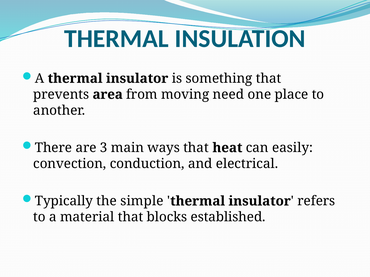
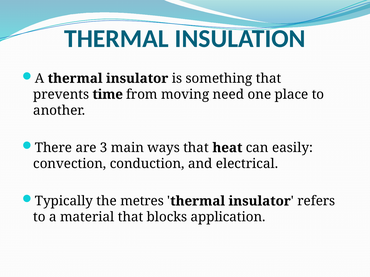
area: area -> time (108, 95)
simple: simple -> metres (142, 201)
established: established -> application (228, 217)
